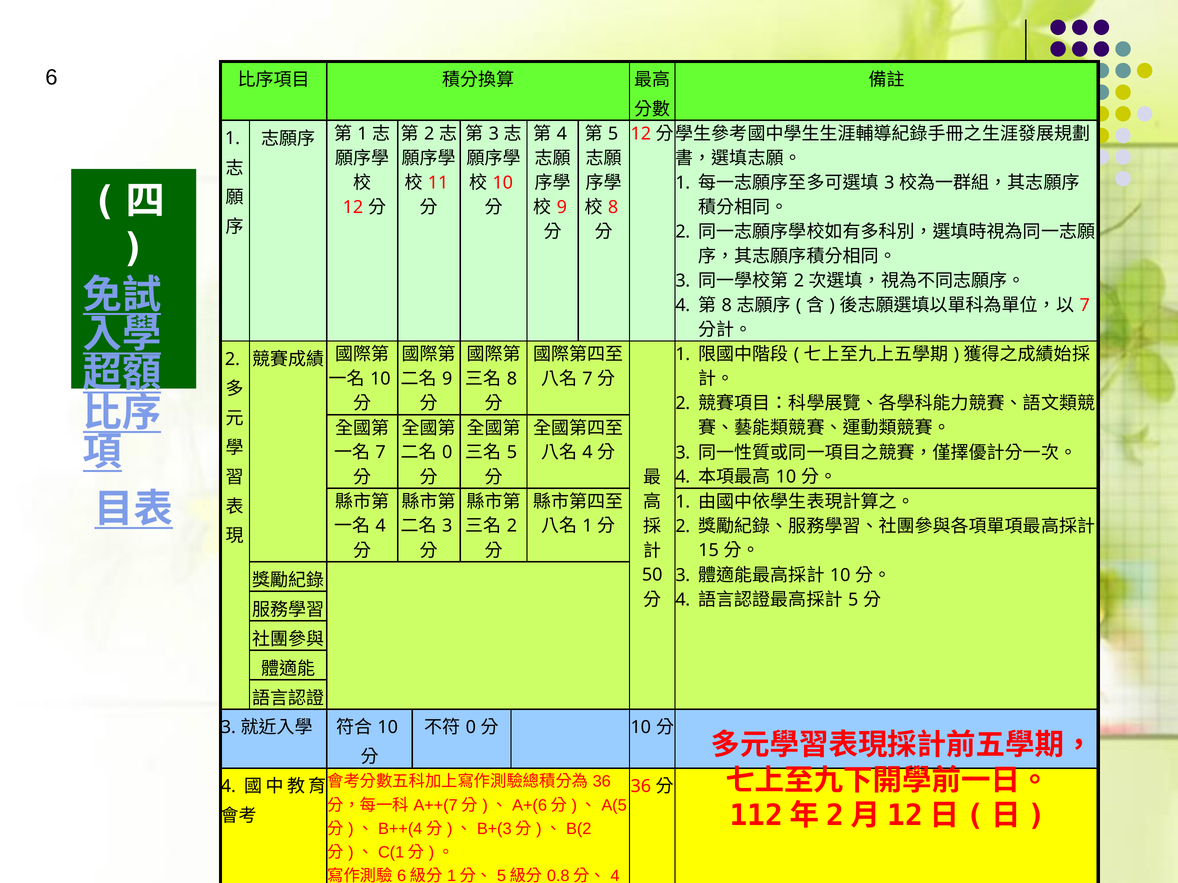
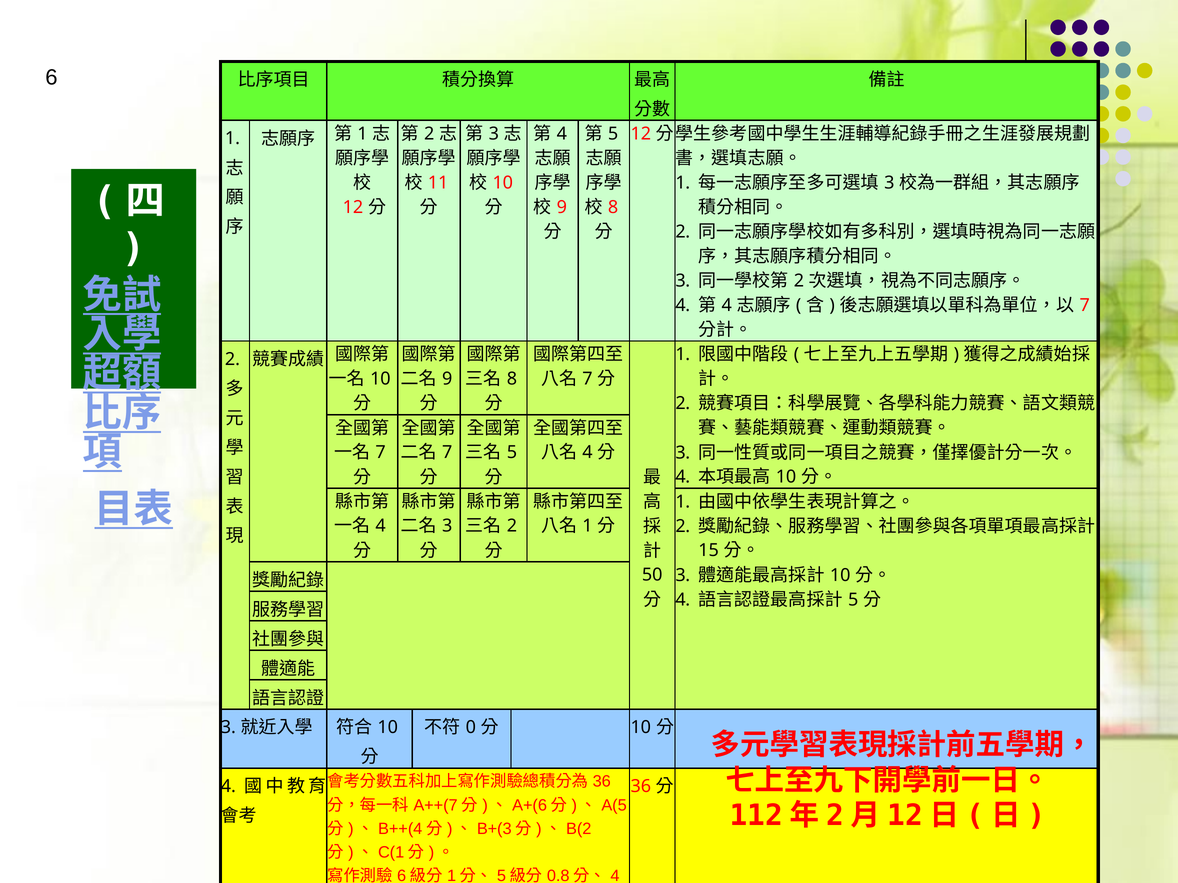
8: 8 -> 4 (727, 305)
0: 0 -> 7 (447, 453)
